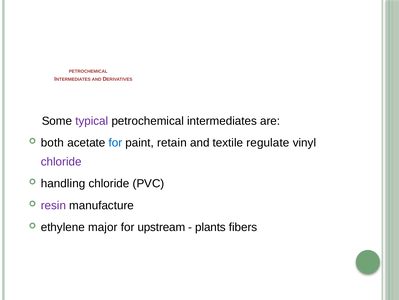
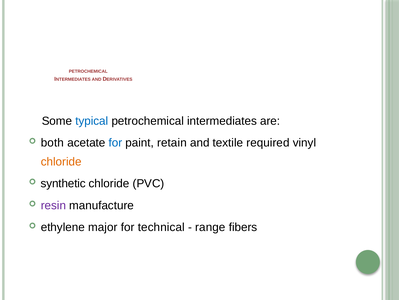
typical colour: purple -> blue (92, 121)
regulate: regulate -> required (268, 142)
chloride colour: purple -> orange (61, 161)
handling: handling -> synthetic (63, 183)
upstream: upstream -> technical (161, 227)
plants: plants -> range (210, 227)
